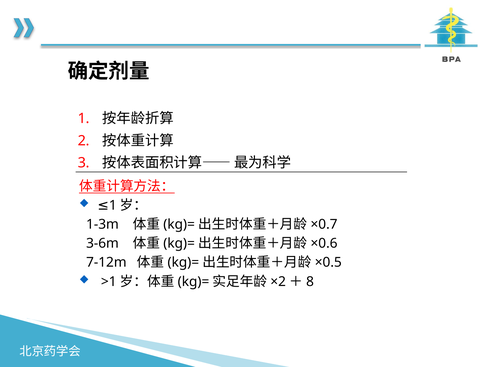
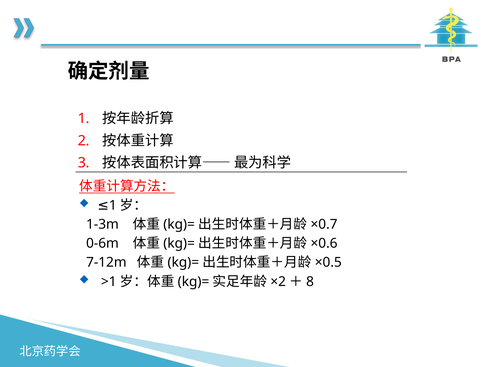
3-6m: 3-6m -> 0-6m (102, 244)
